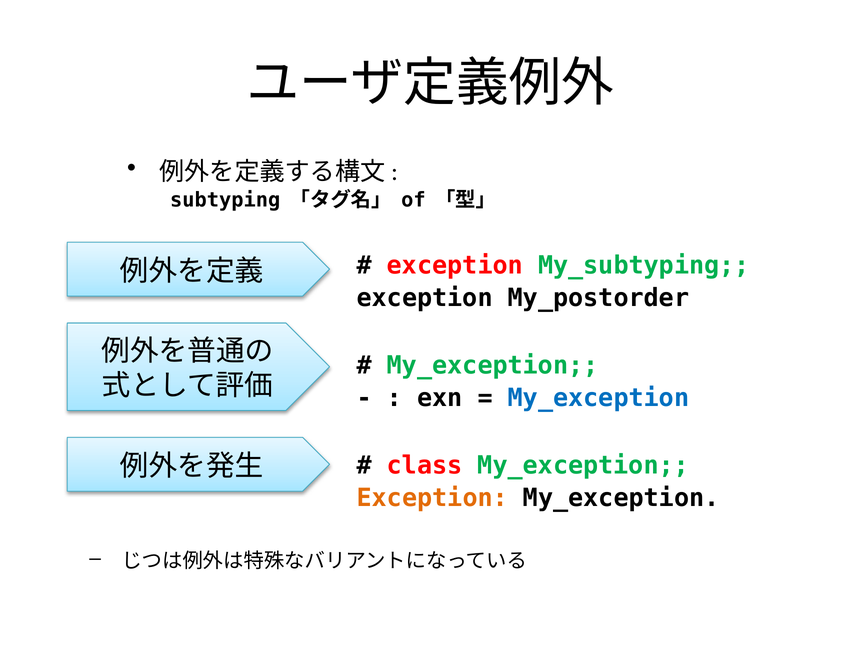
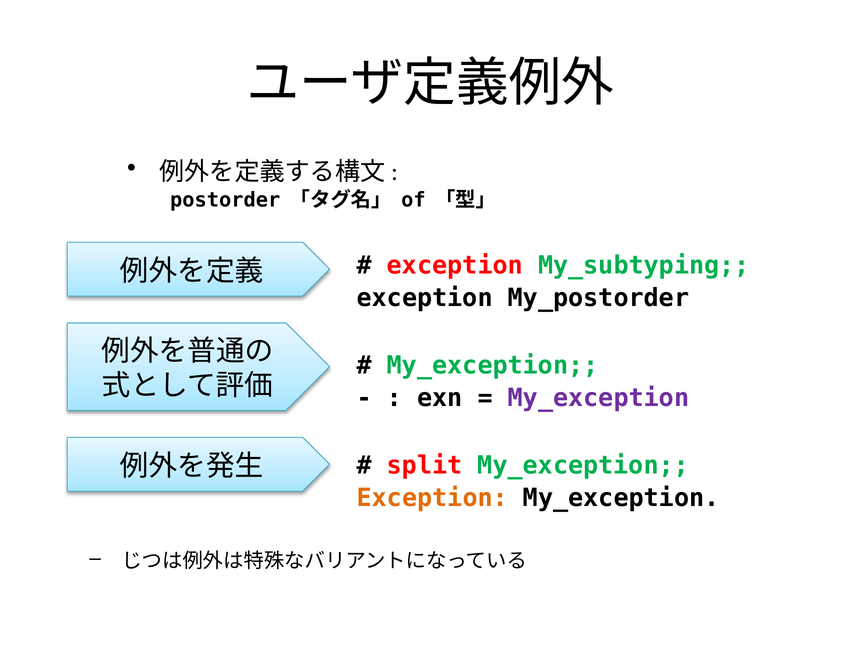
subtyping: subtyping -> postorder (225, 200)
My_exception colour: blue -> purple (598, 398)
class: class -> split (425, 465)
